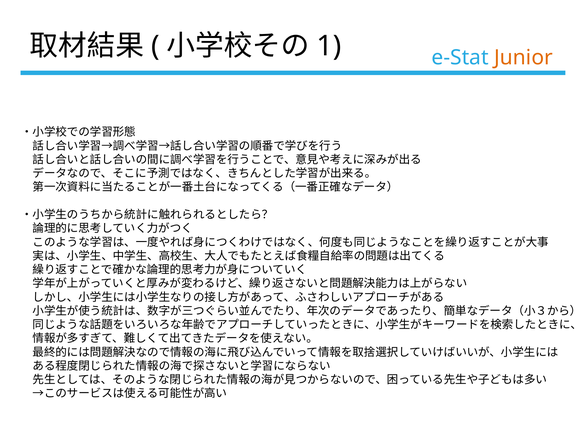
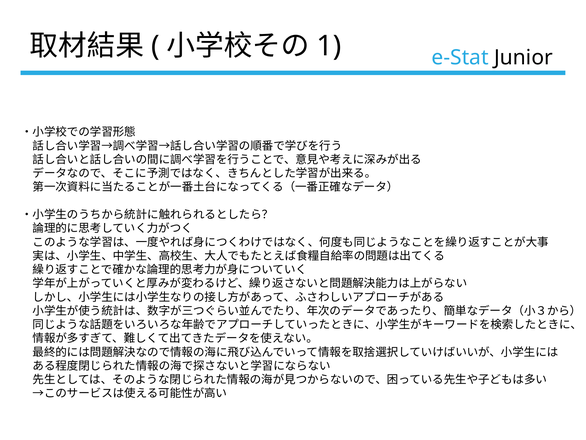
Junior colour: orange -> black (523, 57)
